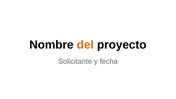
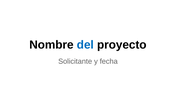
del colour: orange -> blue (85, 45)
